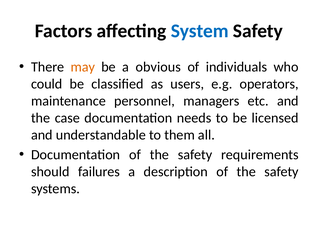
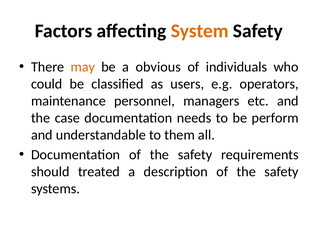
System colour: blue -> orange (200, 31)
licensed: licensed -> perform (275, 118)
failures: failures -> treated (99, 171)
